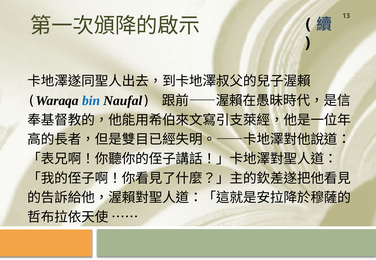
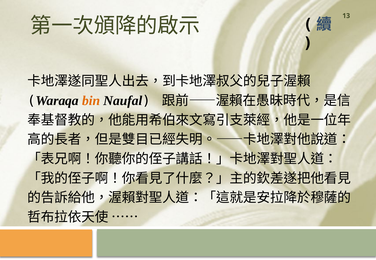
bin colour: blue -> orange (91, 101)
